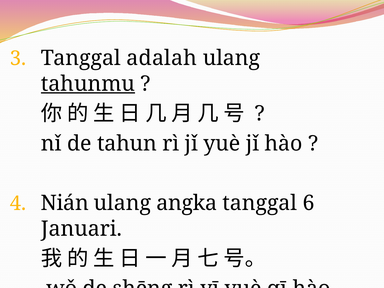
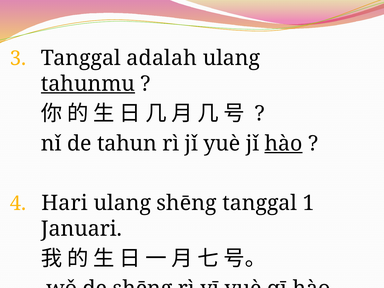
hào underline: none -> present (284, 143)
Nián: Nián -> Hari (64, 203)
ulang angka: angka -> shēng (187, 203)
6: 6 -> 1 (309, 203)
